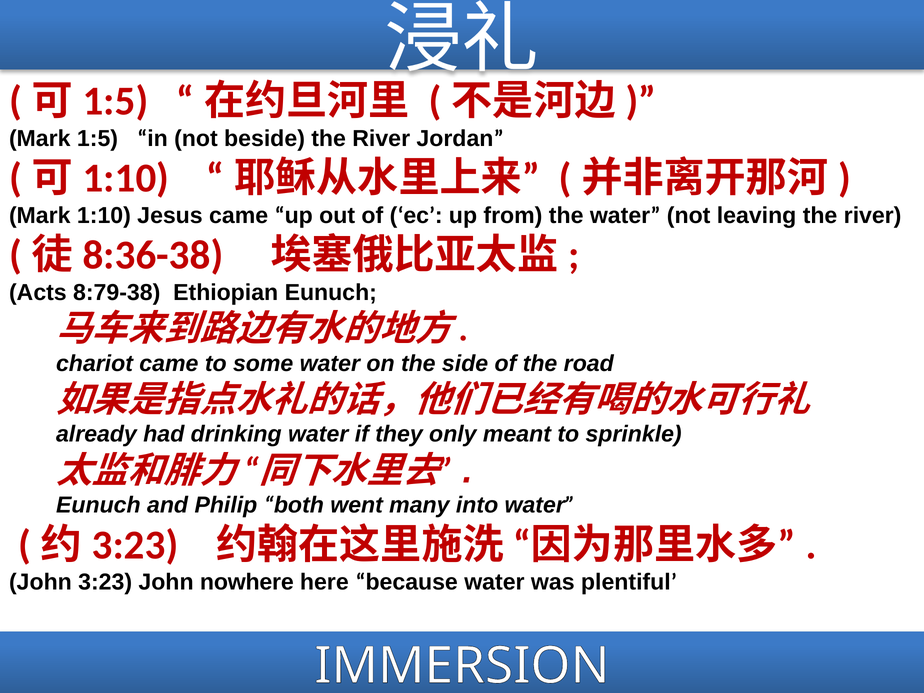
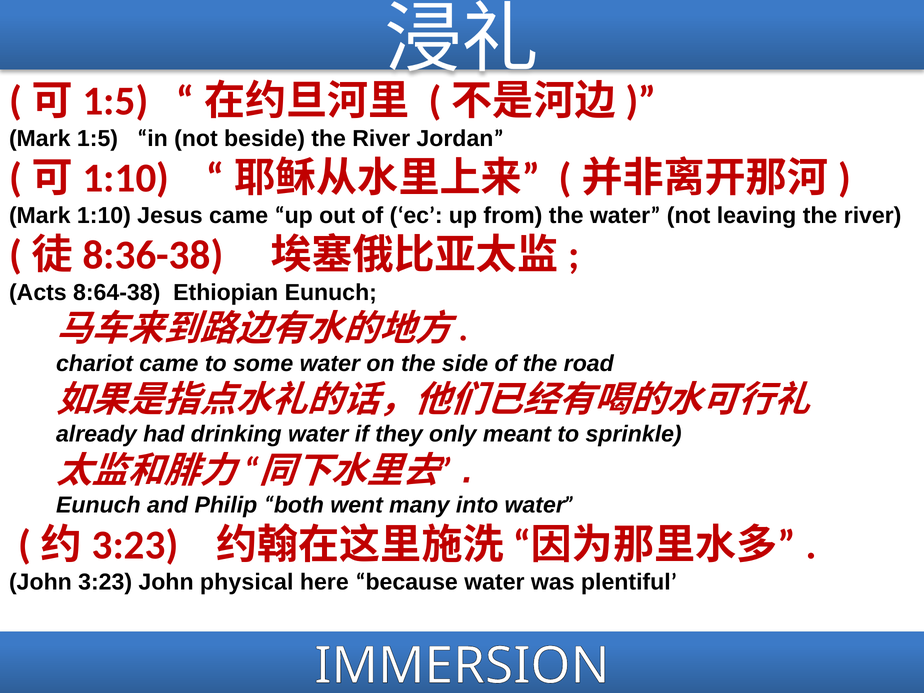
8:79-38: 8:79-38 -> 8:64-38 (117, 293)
nowhere: nowhere -> physical (247, 582)
